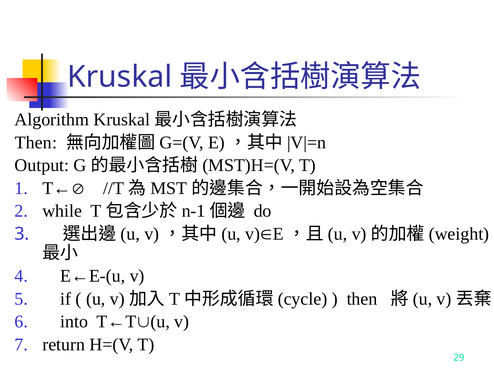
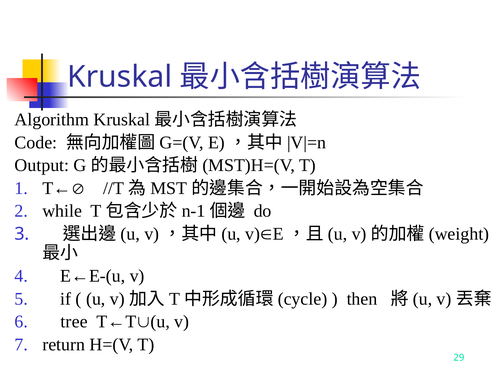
Then: Then -> Code (36, 142)
into: into -> tree (74, 321)
